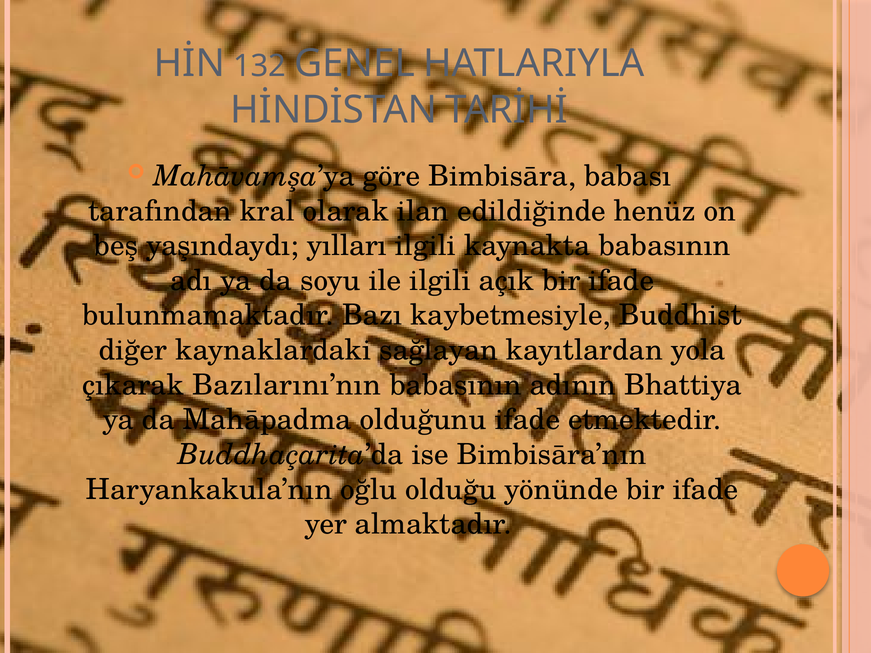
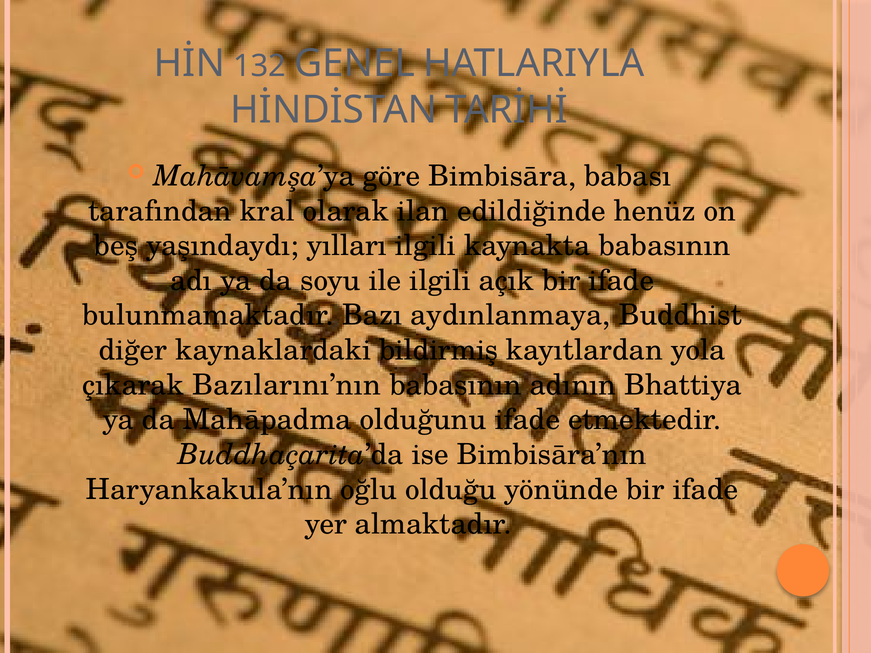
kaybetmesiyle: kaybetmesiyle -> aydınlanmaya (510, 316)
sağlayan: sağlayan -> bildirmiş (439, 350)
